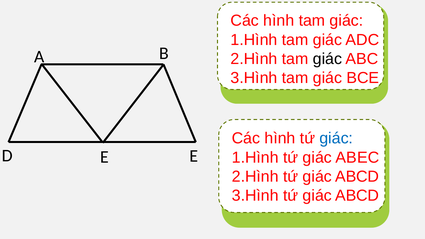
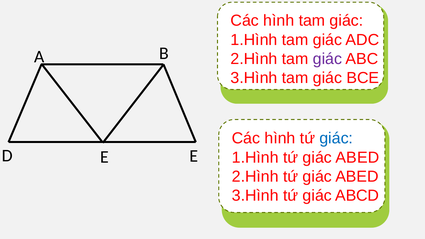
giác colour: black -> purple (327, 59)
ABEC: ABEC -> ABED (357, 158)
ABCD: ABCD -> ABED (357, 177)
